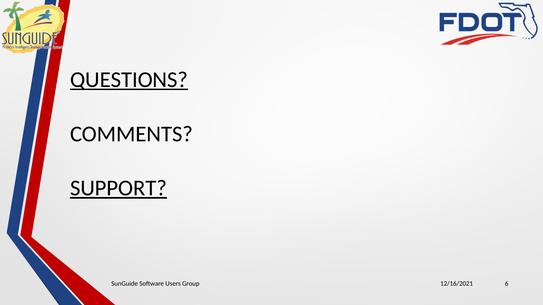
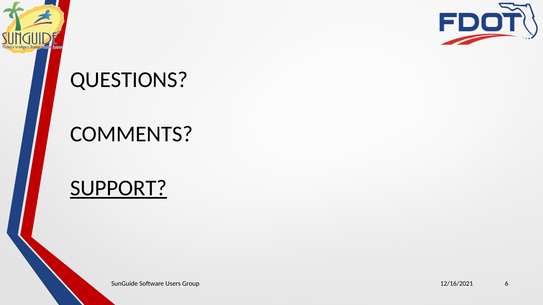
QUESTIONS underline: present -> none (129, 80)
